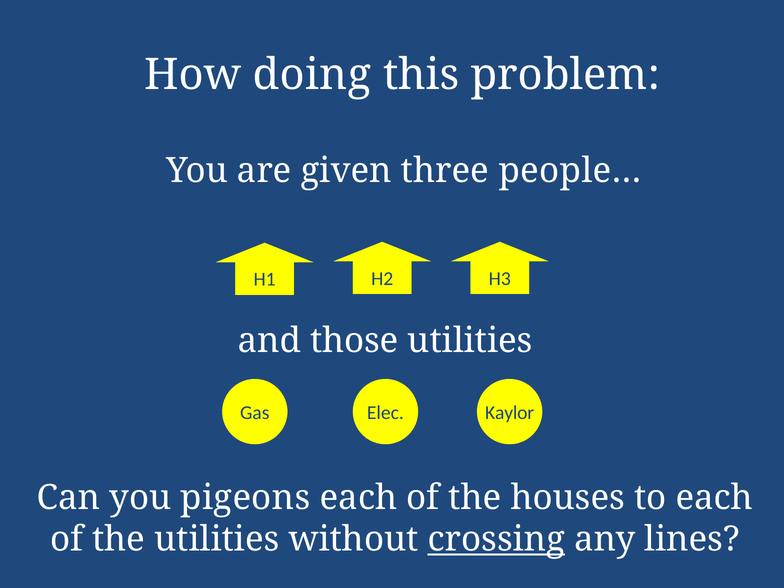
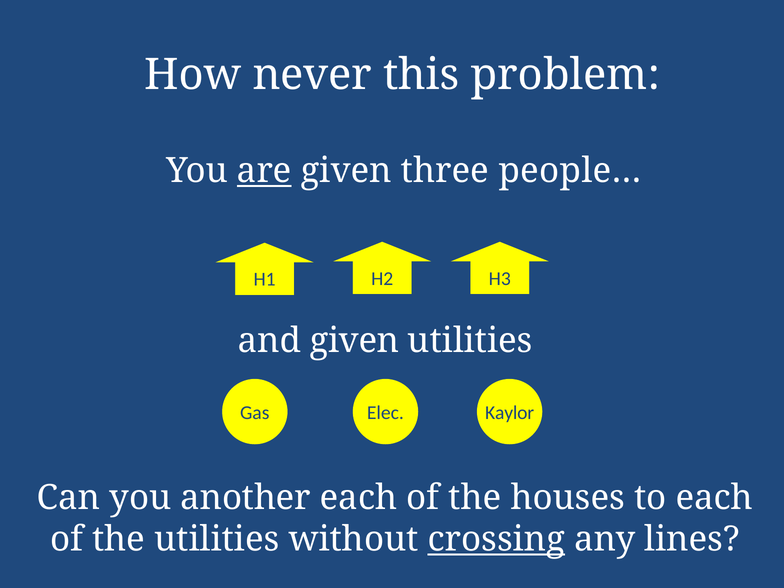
doing: doing -> never (312, 75)
are underline: none -> present (264, 171)
and those: those -> given (355, 341)
pigeons: pigeons -> another (246, 498)
